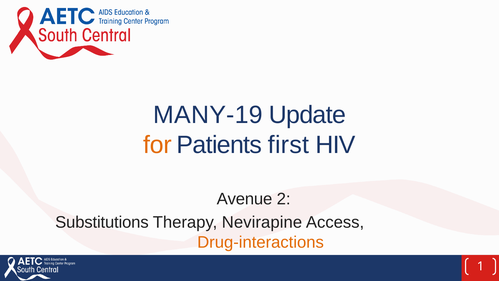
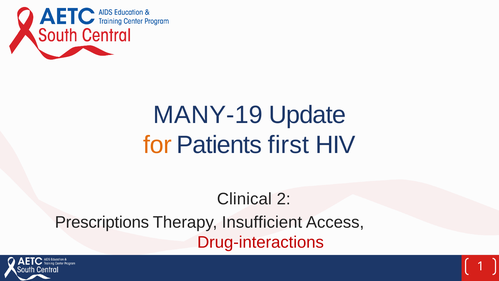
Avenue: Avenue -> Clinical (244, 199)
Substitutions: Substitutions -> Prescriptions (102, 222)
Nevirapine: Nevirapine -> Insufficient (262, 222)
Drug-interactions colour: orange -> red (261, 242)
